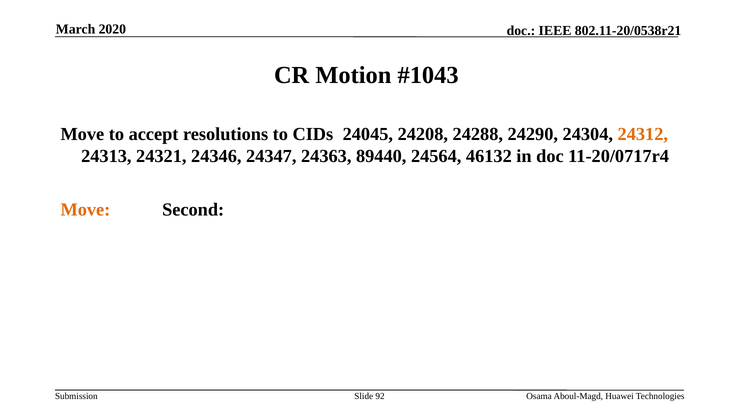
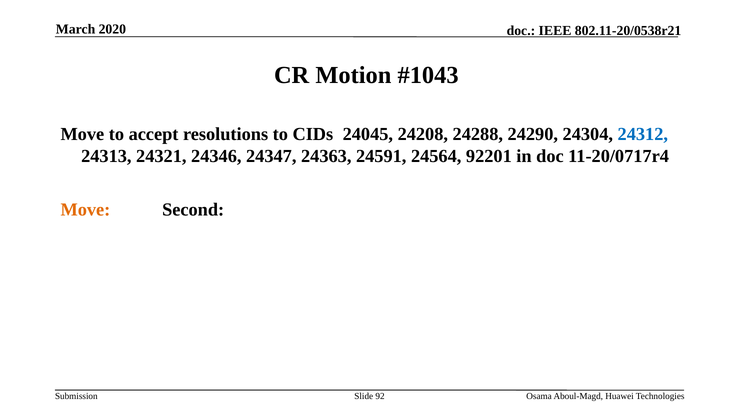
24312 colour: orange -> blue (643, 134)
89440: 89440 -> 24591 (381, 156)
46132: 46132 -> 92201 (489, 156)
